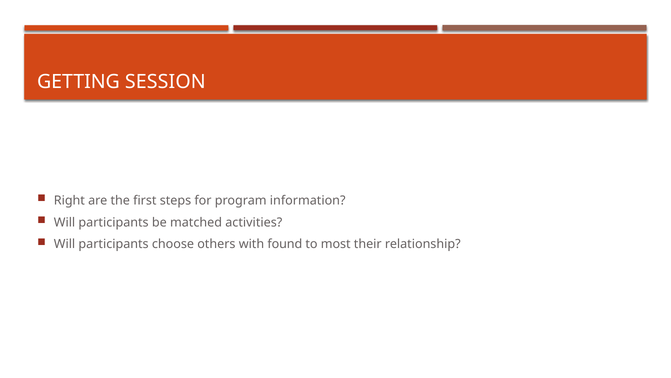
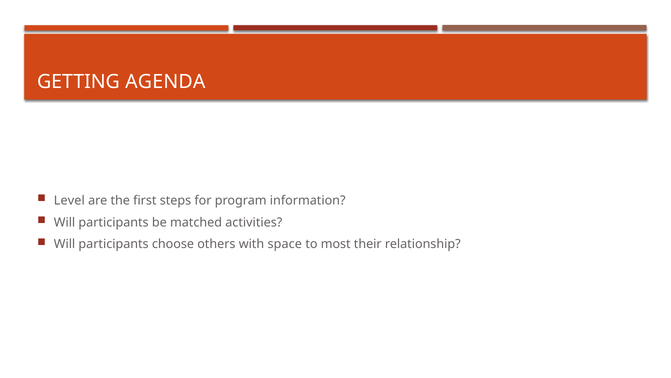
SESSION: SESSION -> AGENDA (165, 82)
Right: Right -> Level (69, 200)
found: found -> space (285, 244)
